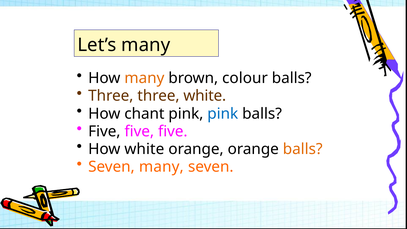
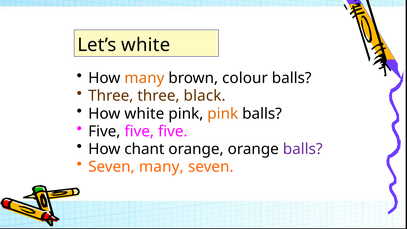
Let’s many: many -> white (146, 45)
three white: white -> black (205, 96)
How chant: chant -> white (144, 114)
pink colour: blue -> orange (223, 114)
How white: white -> chant (144, 149)
balls colour: orange -> purple (303, 149)
